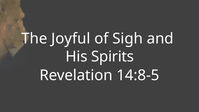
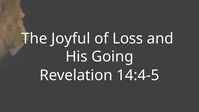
Sigh: Sigh -> Loss (128, 39)
Spirits: Spirits -> Going (112, 57)
14:8-5: 14:8-5 -> 14:4-5 (138, 75)
